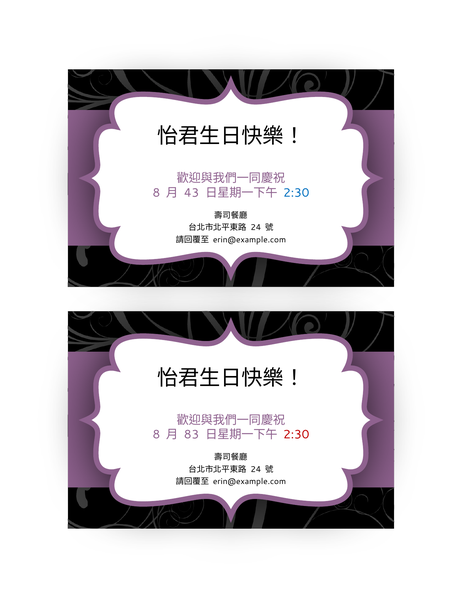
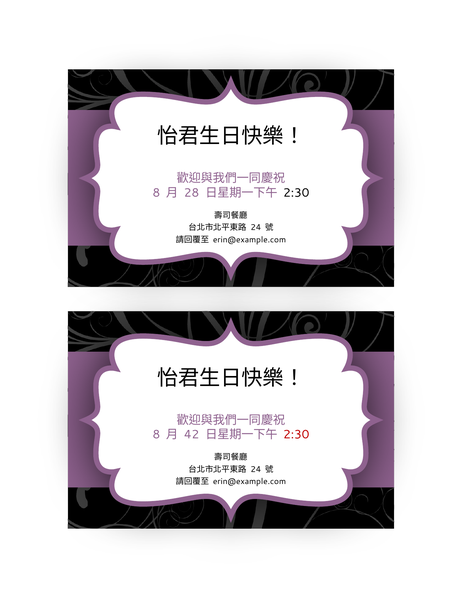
43: 43 -> 28 (192, 193)
2:30 colour: blue -> black (296, 193)
83: 83 -> 42 (192, 434)
